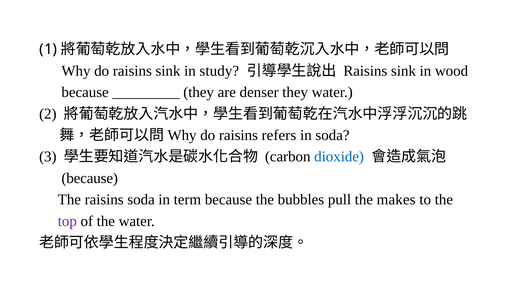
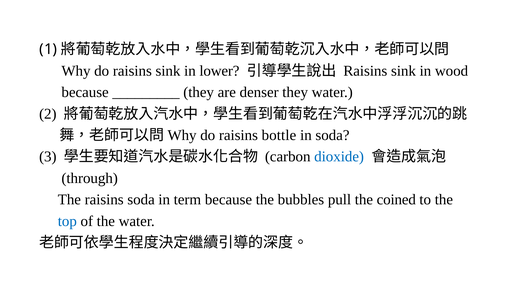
study: study -> lower (219, 71)
refers: refers -> bottle (279, 136)
because: because -> through (90, 179)
makes: makes -> coined (396, 200)
top colour: purple -> blue (67, 222)
